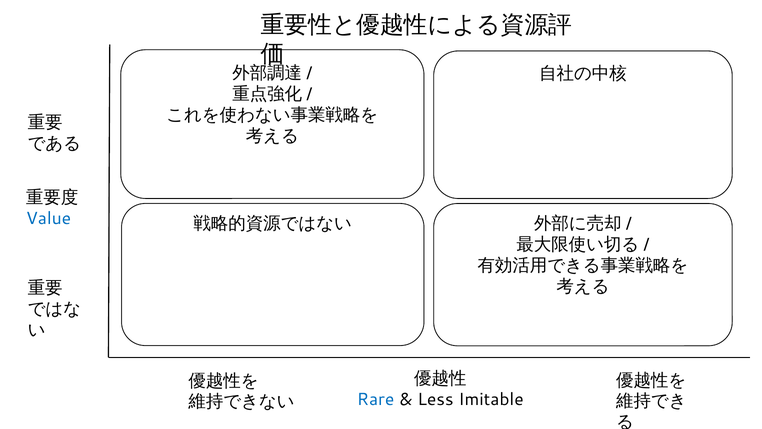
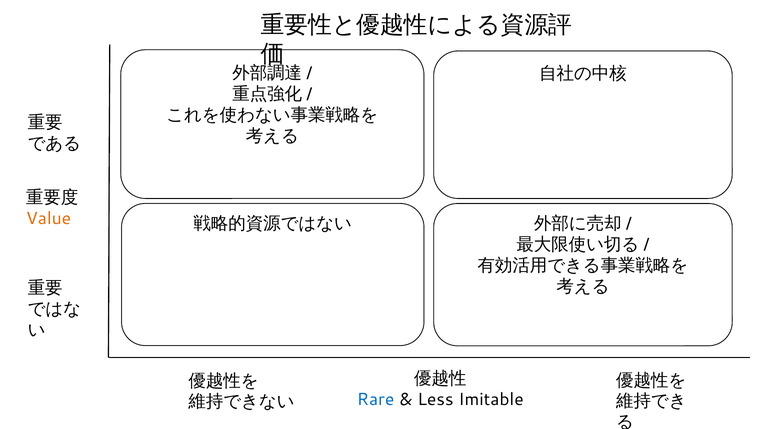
Value colour: blue -> orange (49, 218)
